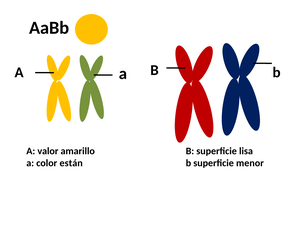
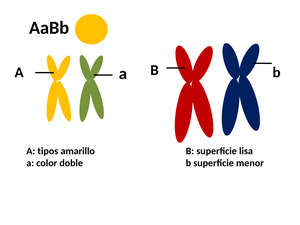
valor: valor -> tipos (48, 151)
están: están -> doble (71, 163)
